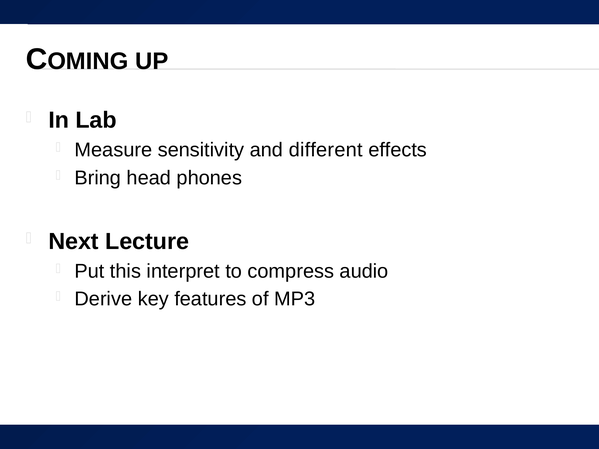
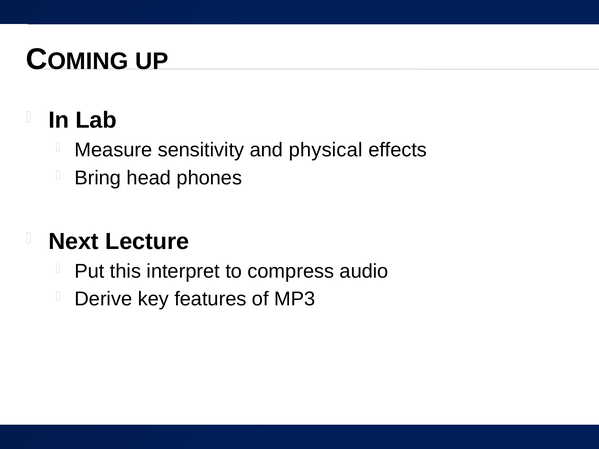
different: different -> physical (326, 150)
